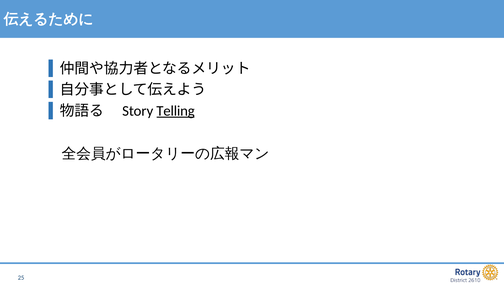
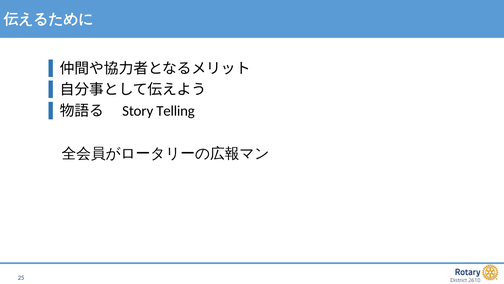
Telling underline: present -> none (176, 111)
